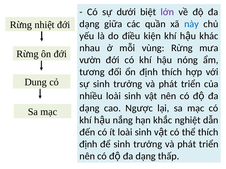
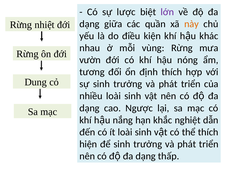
dưới: dưới -> lược (126, 12)
này colour: blue -> orange (191, 24)
định: định -> hiện (88, 145)
